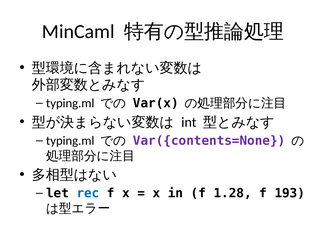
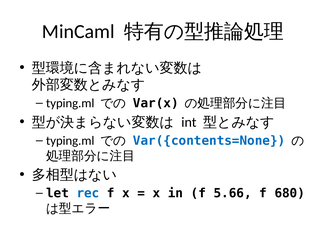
Var({contents=None colour: purple -> blue (209, 141)
1.28: 1.28 -> 5.66 (233, 194)
193: 193 -> 680 (290, 194)
